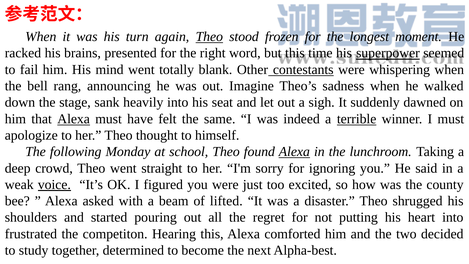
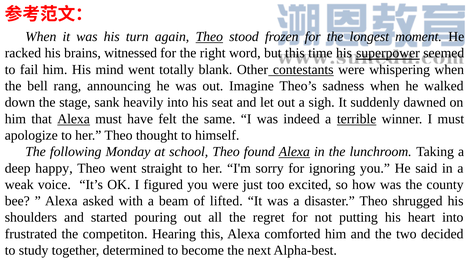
presented: presented -> witnessed (131, 53)
crowd: crowd -> happy (54, 168)
voice underline: present -> none (54, 184)
